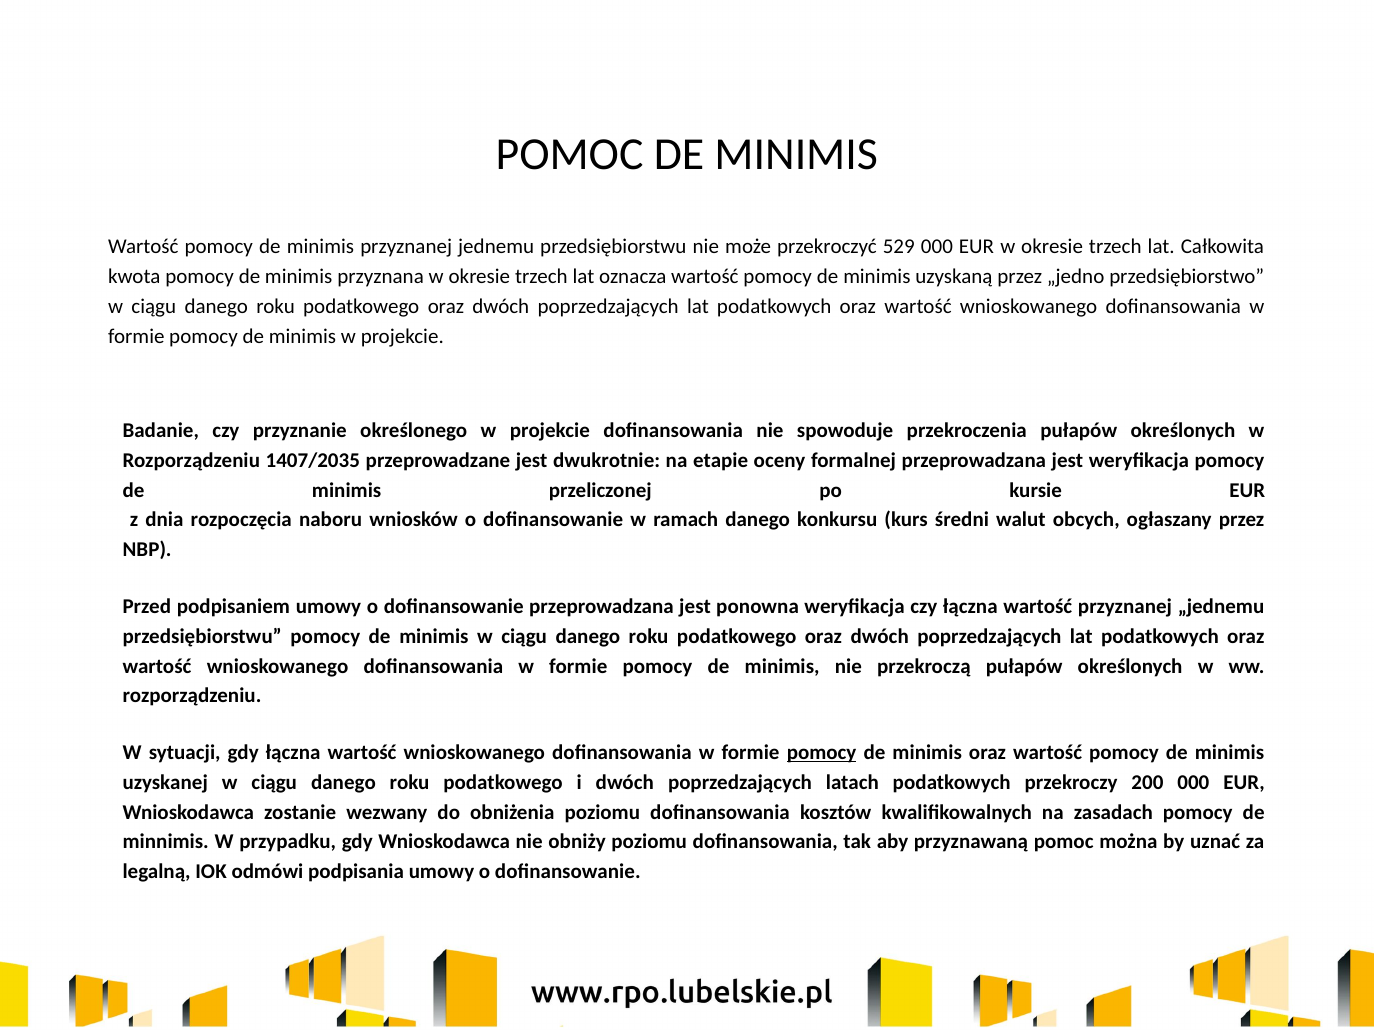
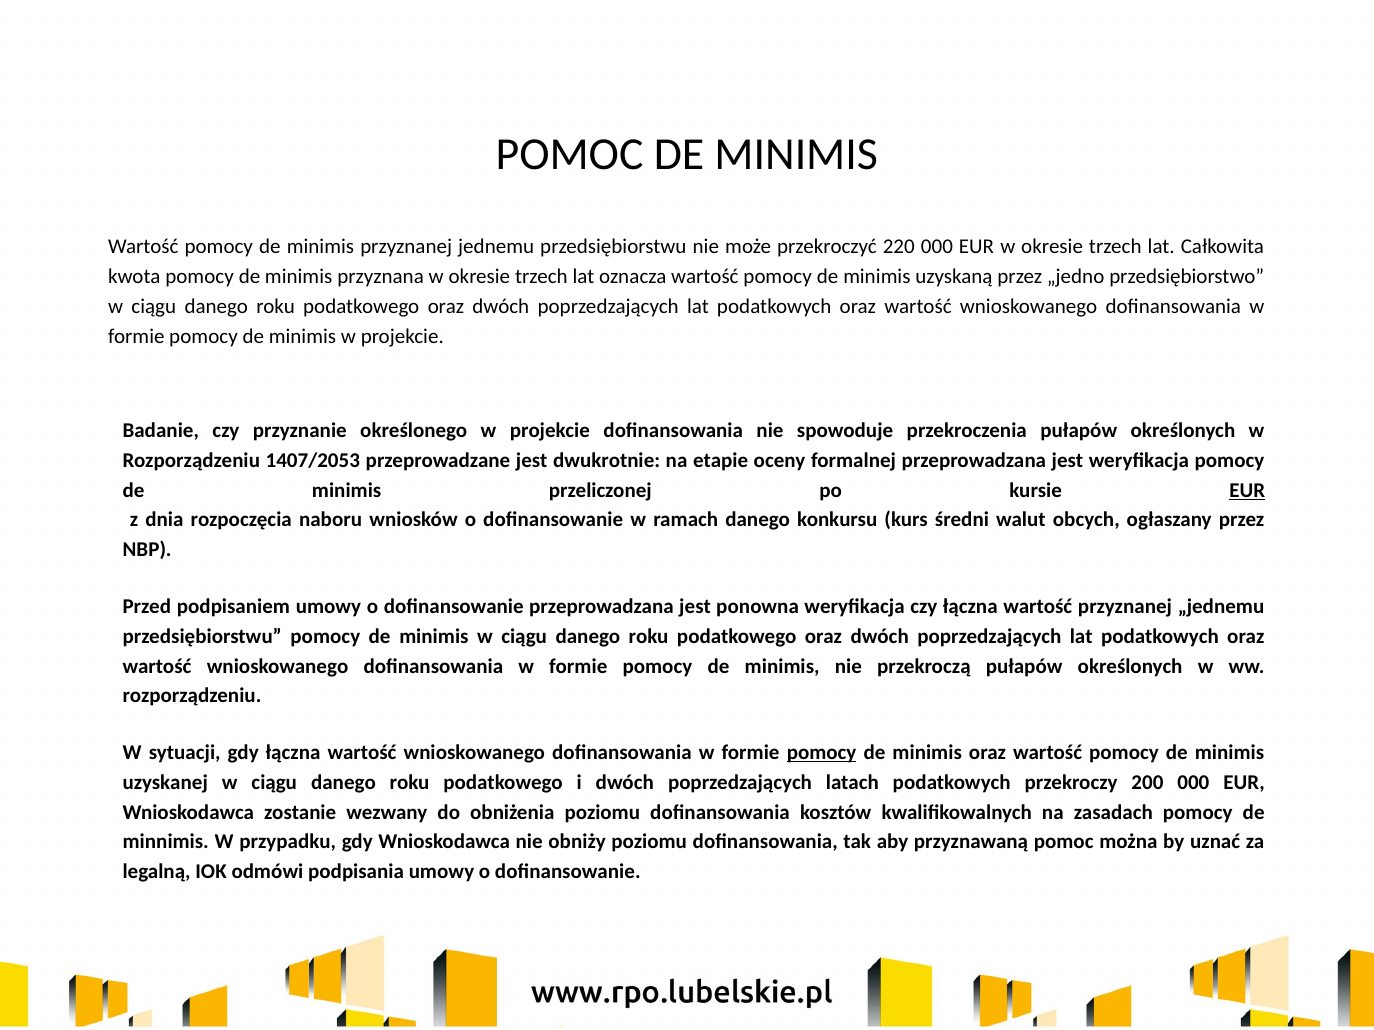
529: 529 -> 220 (899, 247)
1407/2035: 1407/2035 -> 1407/2053 (313, 461)
EUR underline: none -> present (1247, 491)
